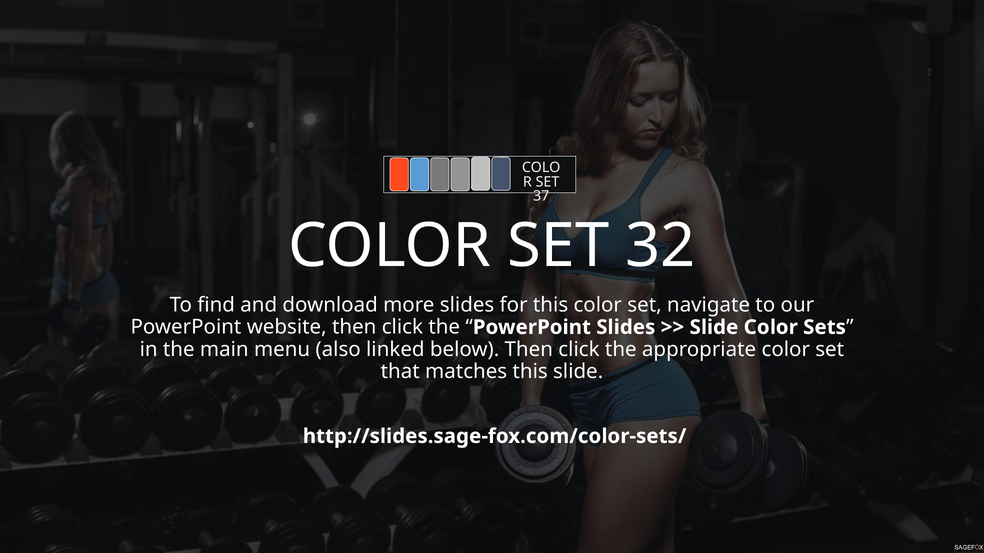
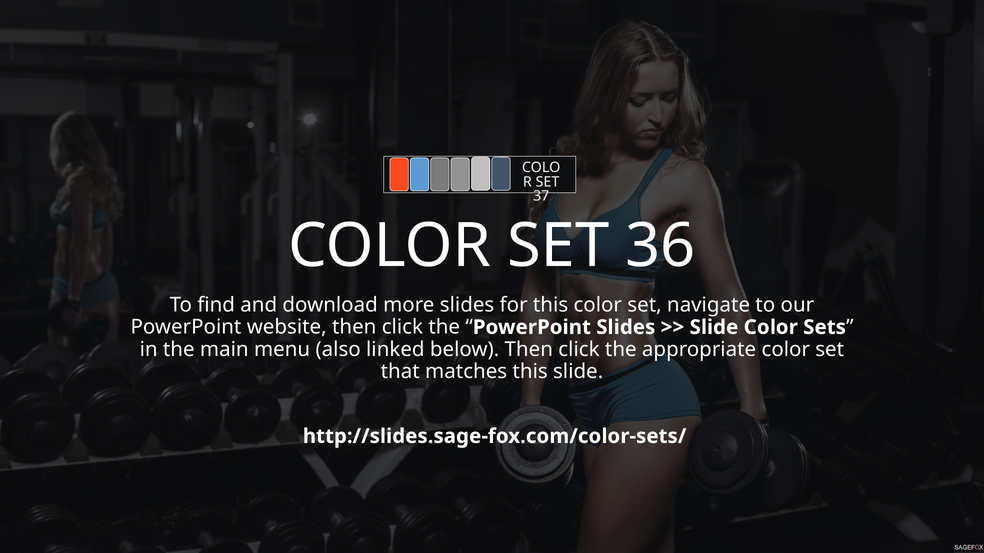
32: 32 -> 36 (660, 246)
